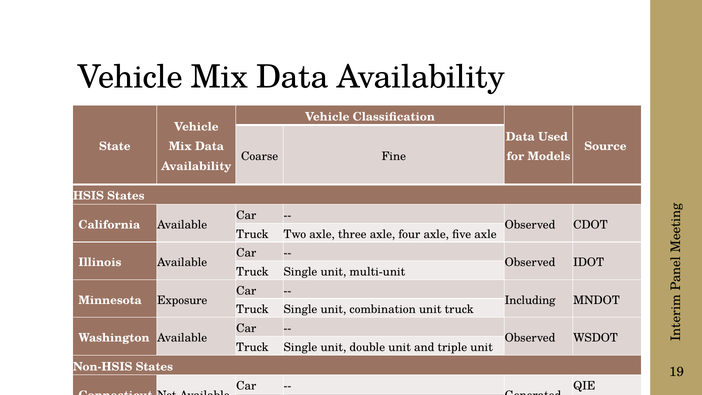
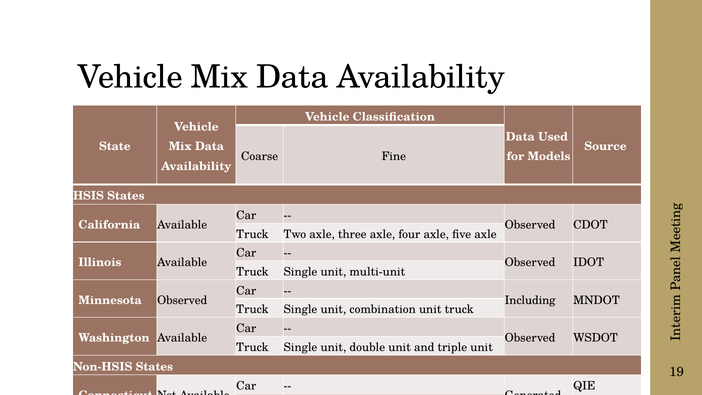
Minnesota Exposure: Exposure -> Observed (182, 300)
